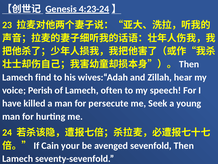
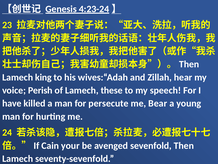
find: find -> king (43, 77)
often: often -> these (112, 90)
Seek: Seek -> Bear (158, 103)
